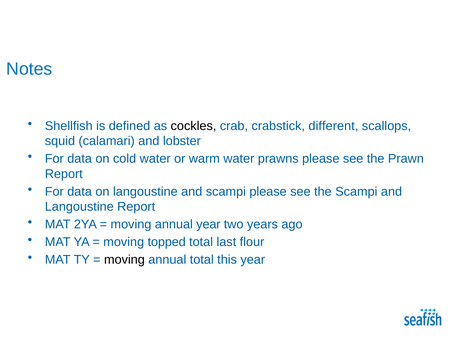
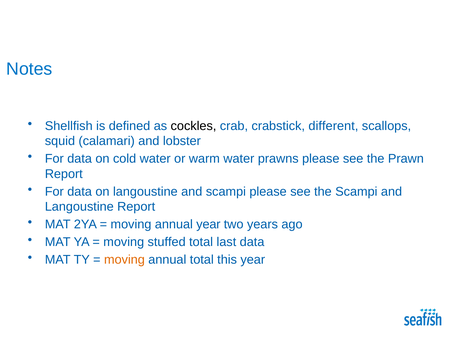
topped: topped -> stuffed (167, 242)
last flour: flour -> data (252, 242)
moving colour: black -> orange (124, 260)
